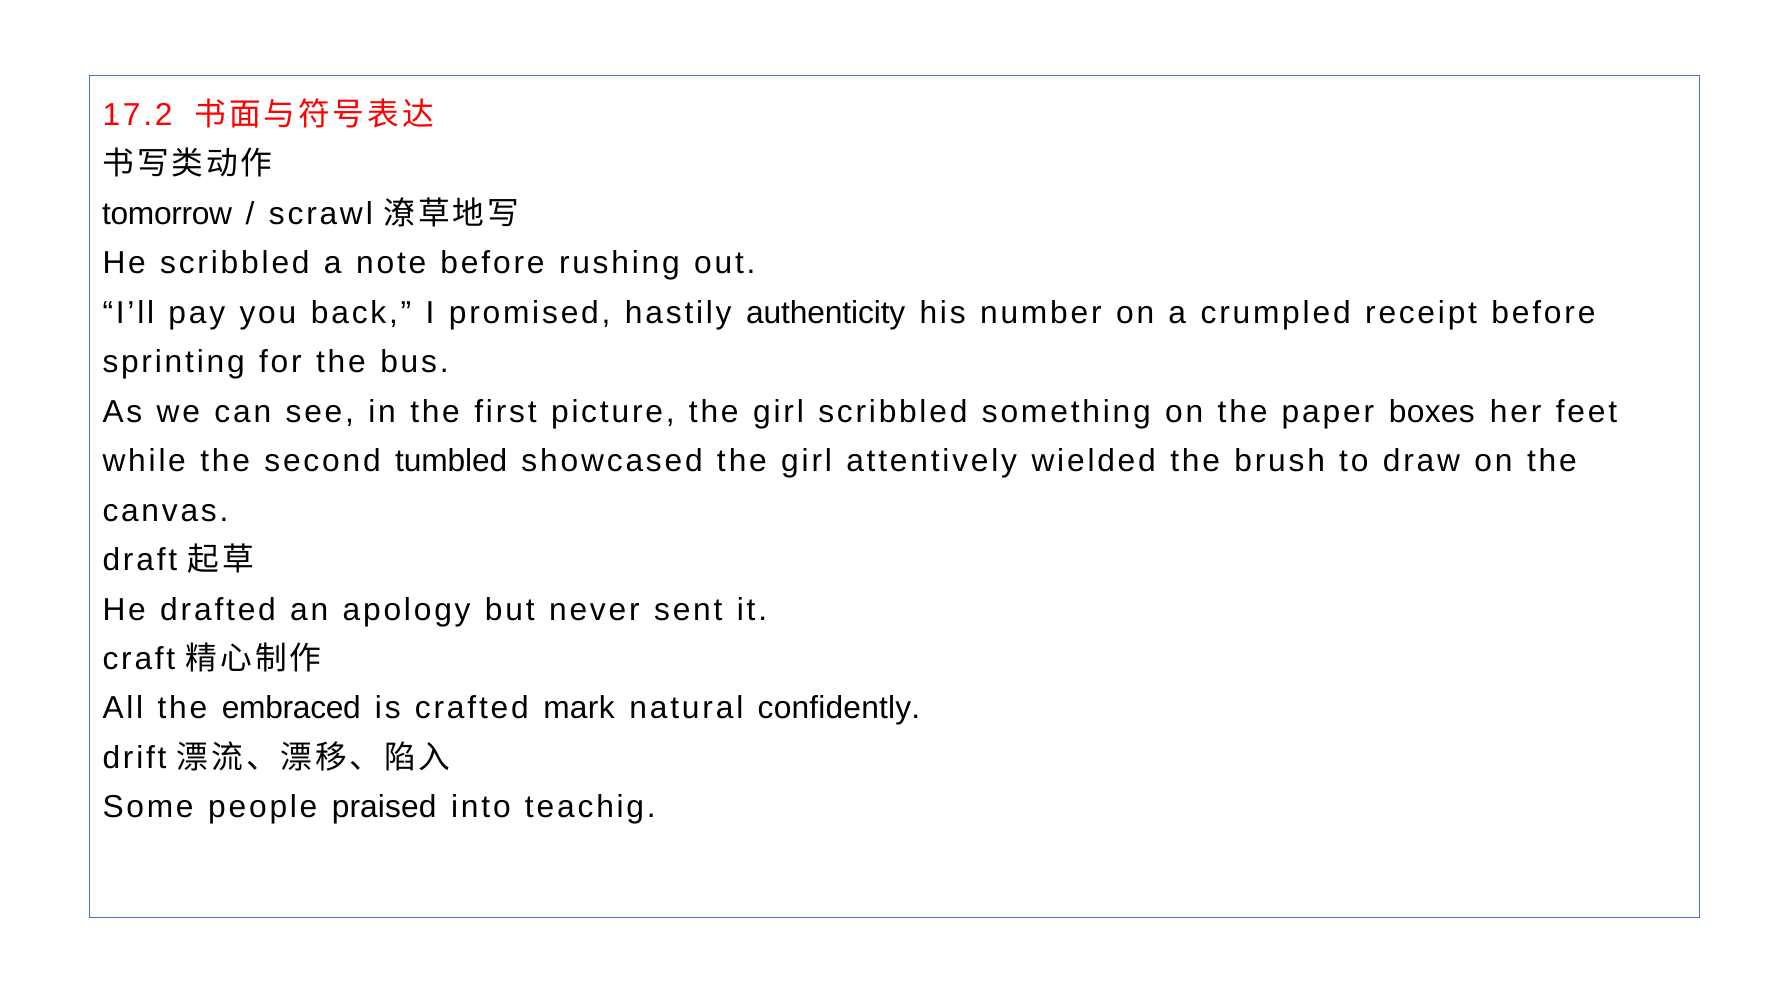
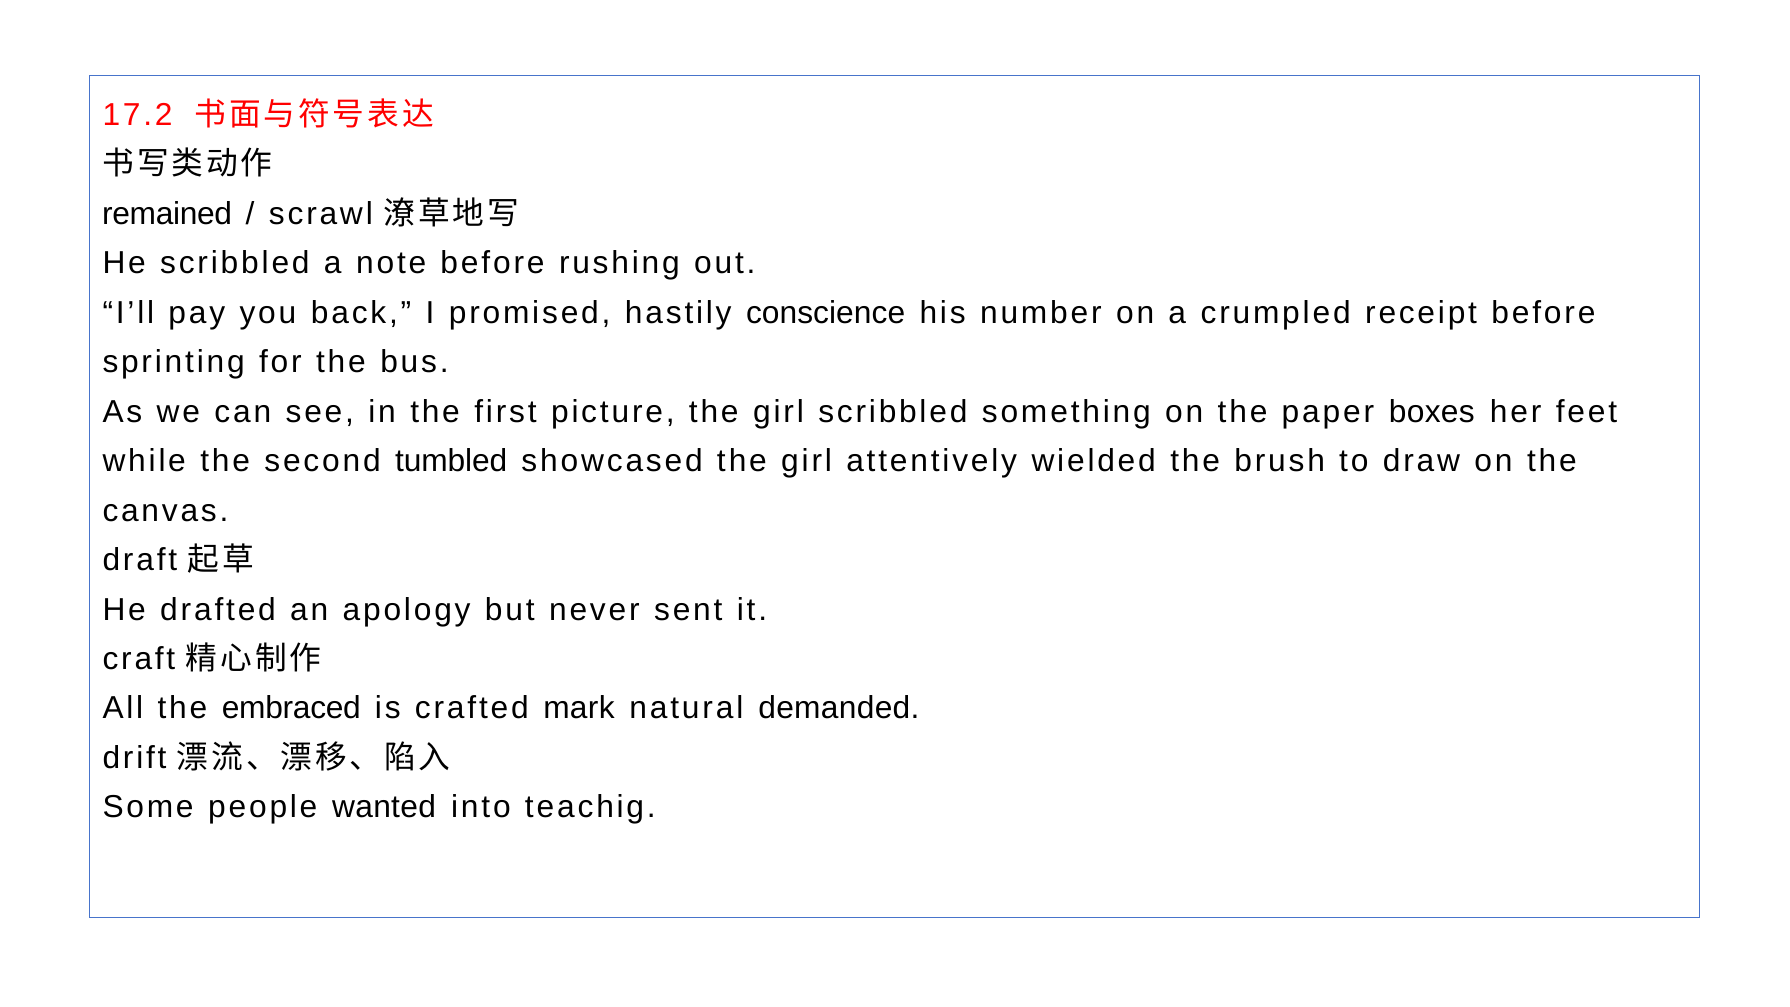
tomorrow: tomorrow -> remained (167, 214)
authenticity: authenticity -> conscience (826, 313)
confidently: confidently -> demanded (839, 708)
praised: praised -> wanted (384, 807)
